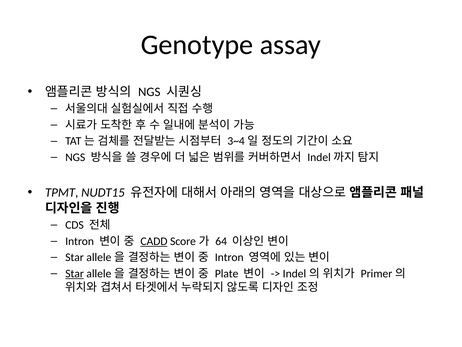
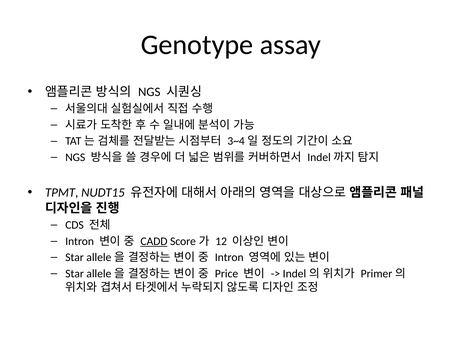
64: 64 -> 12 (221, 241)
Star underline: present -> none (75, 273)
Plate: Plate -> Price (227, 273)
